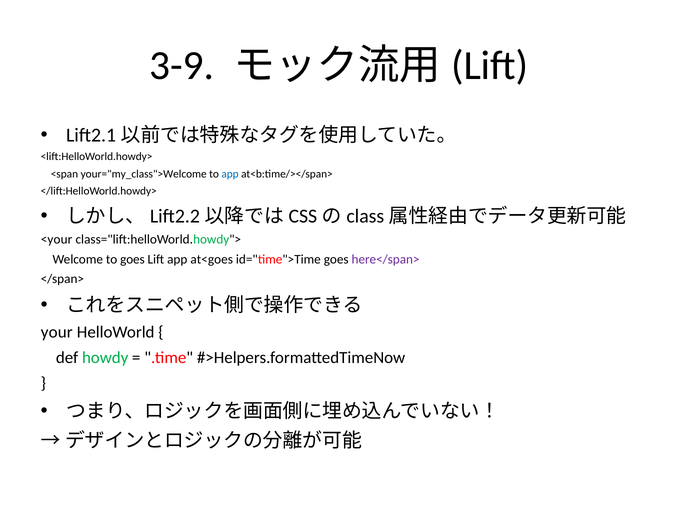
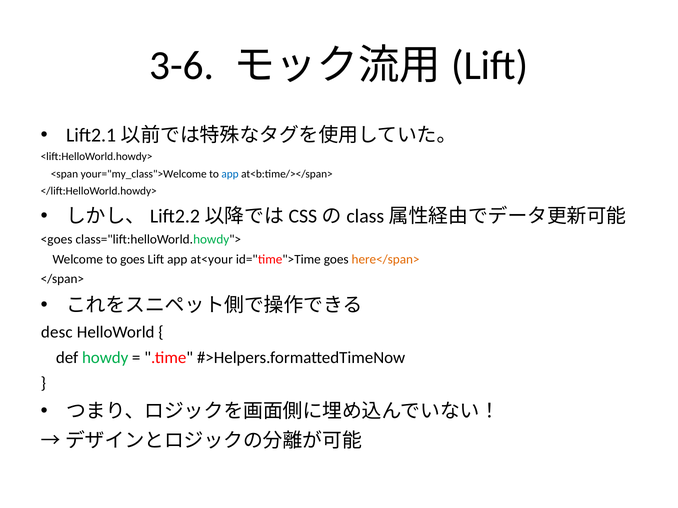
3-9: 3-9 -> 3-6 (182, 66)
<your: <your -> <goes (57, 240)
at<goes: at<goes -> at<your (212, 260)
here</span> colour: purple -> orange (386, 260)
your: your -> desc (57, 332)
